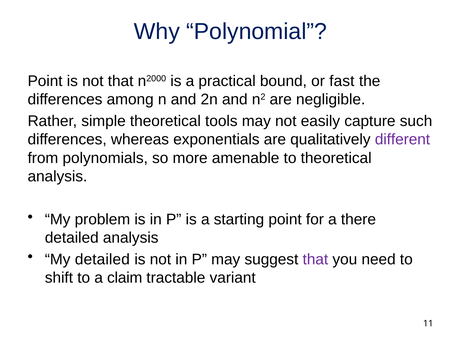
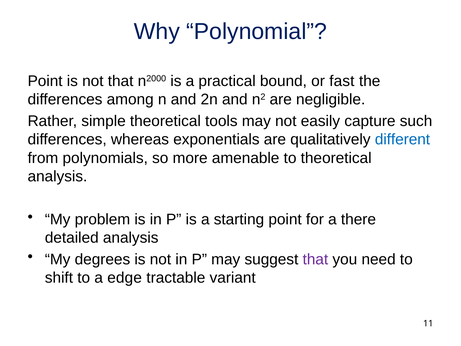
different colour: purple -> blue (402, 139)
My detailed: detailed -> degrees (102, 259)
claim: claim -> edge (125, 278)
